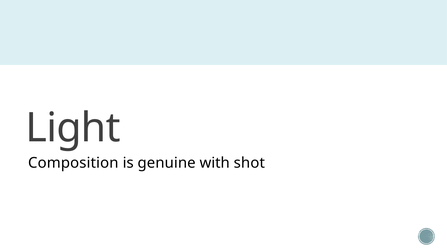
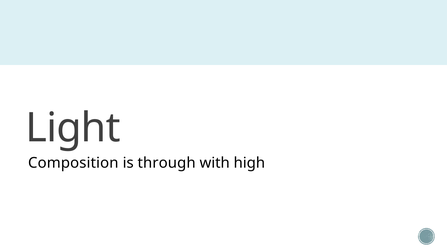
genuine: genuine -> through (167, 163)
shot: shot -> high (249, 163)
